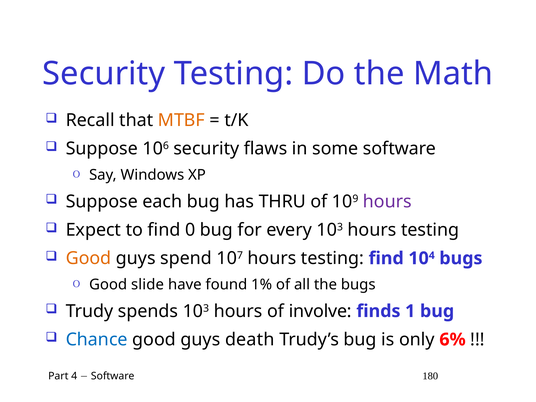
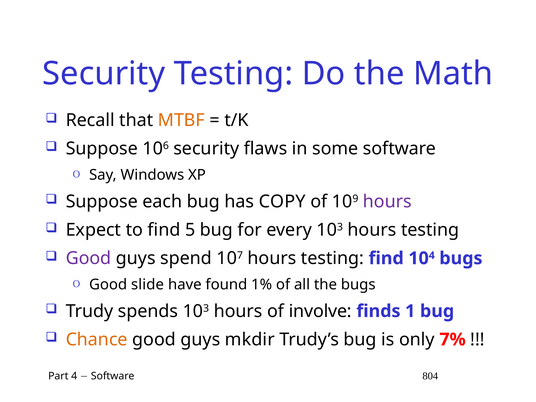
THRU: THRU -> COPY (282, 202)
0: 0 -> 5 (190, 230)
Good colour: orange -> purple (88, 258)
Chance colour: blue -> orange (97, 340)
death: death -> mkdir (250, 340)
6%: 6% -> 7% (453, 340)
180: 180 -> 804 (430, 376)
